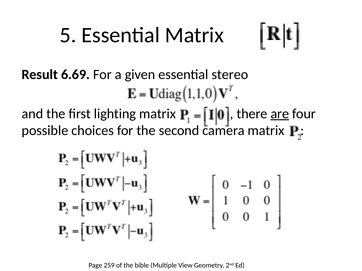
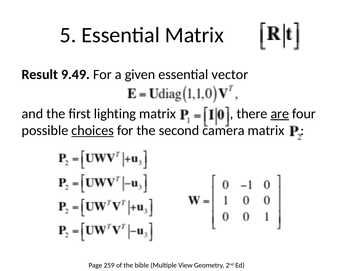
6.69: 6.69 -> 9.49 (76, 75)
stereo: stereo -> vector (230, 75)
choices underline: none -> present (93, 131)
